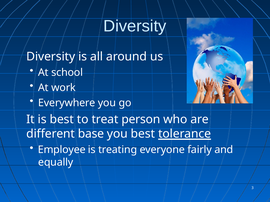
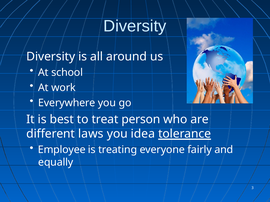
base: base -> laws (91, 134)
you best: best -> idea (143, 134)
